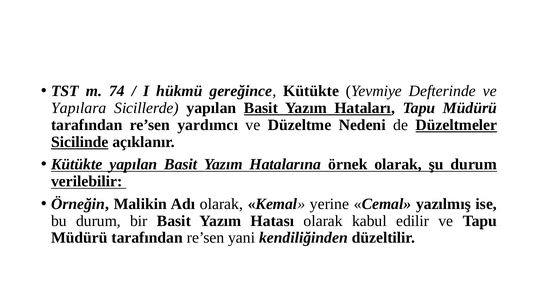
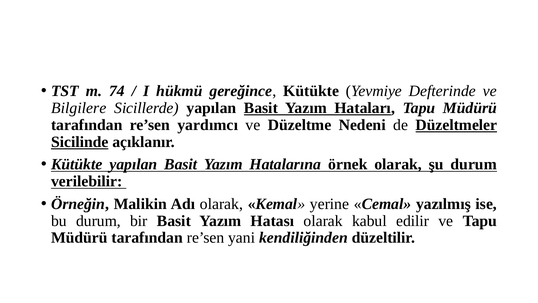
Yapılara: Yapılara -> Bilgilere (79, 108)
